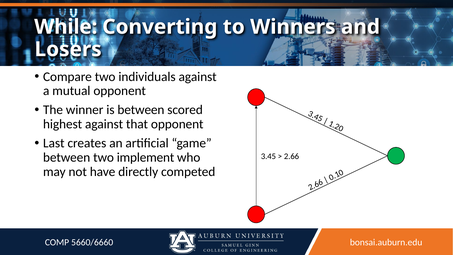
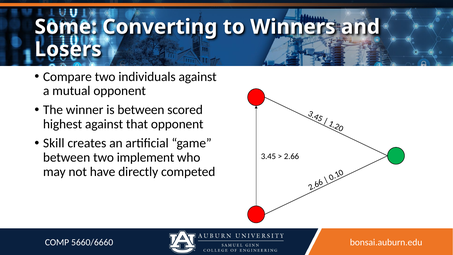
While: While -> Some (66, 27)
Last: Last -> Skill (54, 143)
